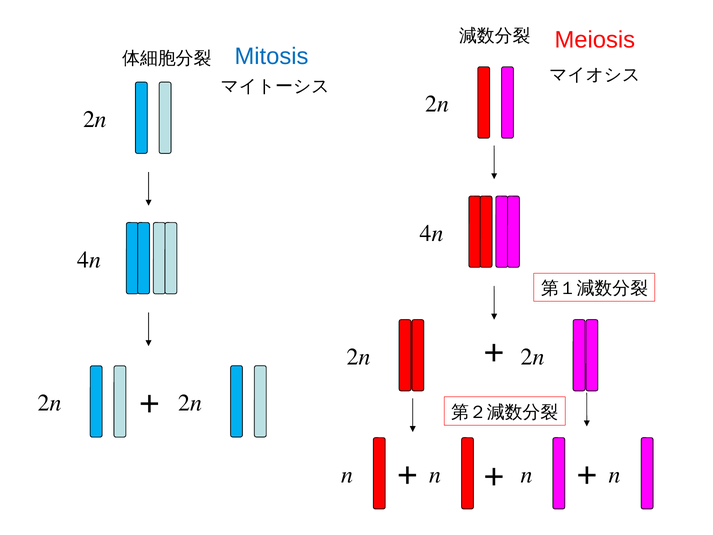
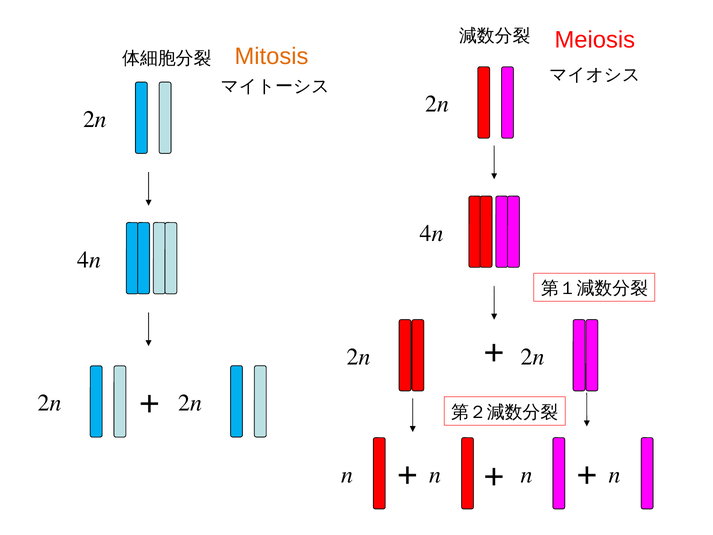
Mitosis colour: blue -> orange (271, 57)
